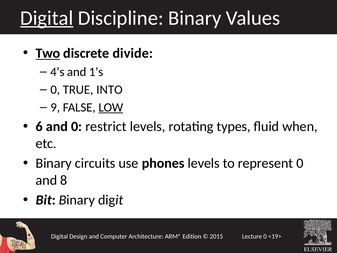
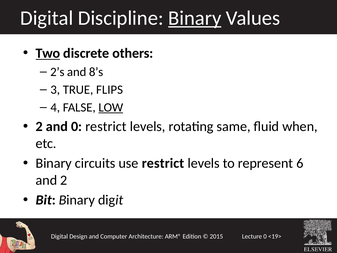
Digital underline: present -> none (47, 18)
Binary underline: none -> present (195, 18)
divide: divide -> others (133, 53)
4’s: 4’s -> 2’s (57, 72)
1’s: 1’s -> 8’s (96, 72)
0: 0 -> 3 (55, 90)
INTO: INTO -> FLIPS (110, 90)
9: 9 -> 4 (55, 107)
6: 6 -> 2 (39, 126)
types: types -> same (234, 126)
use phones: phones -> restrict (163, 163)
represent 0: 0 -> 6 (300, 163)
and 8: 8 -> 2 (64, 180)
